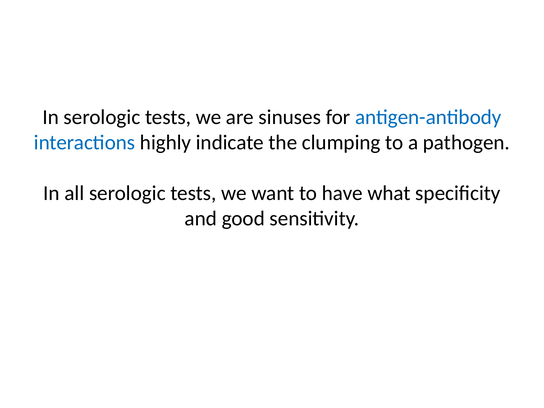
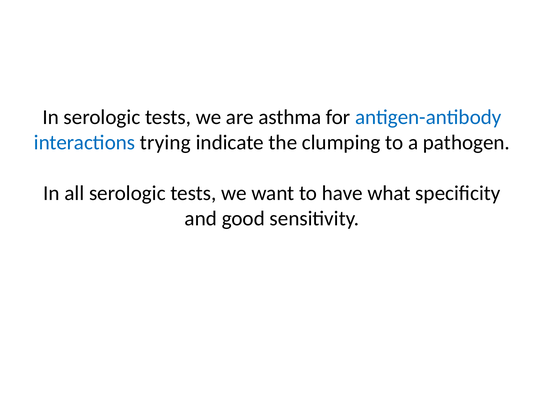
sinuses: sinuses -> asthma (290, 117)
highly: highly -> trying (165, 143)
